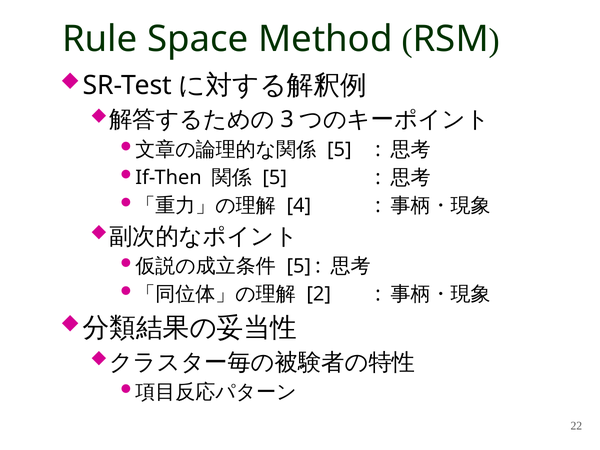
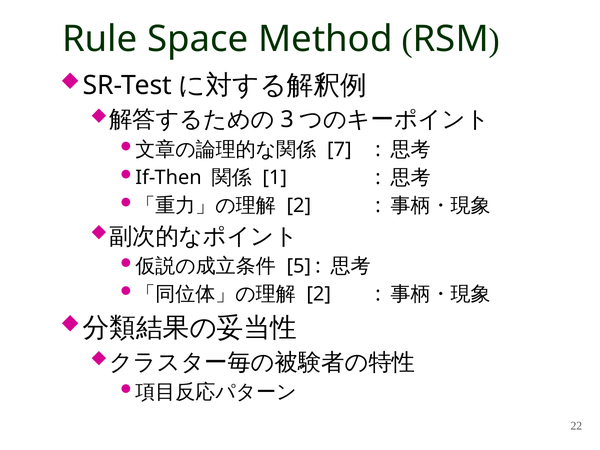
5: 5 -> 7 (339, 149)
5: 5 -> 1 (275, 177)
4: 4 -> 2 (299, 205)
